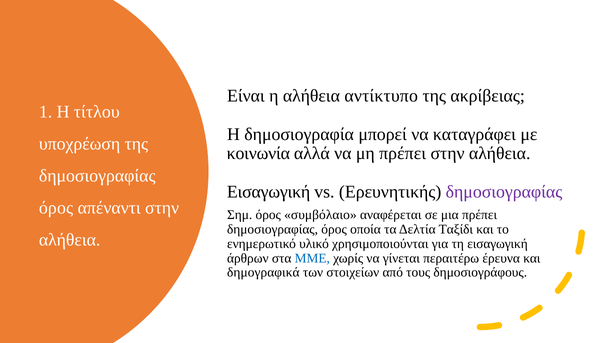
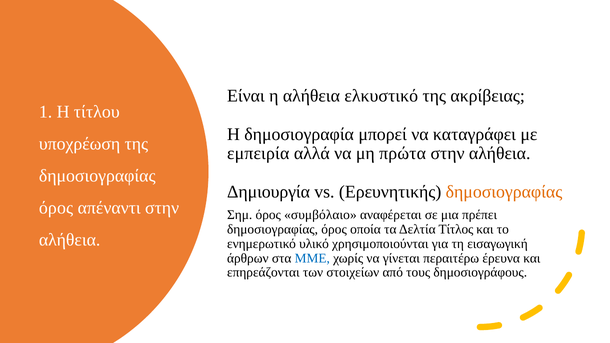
αντίκτυπο: αντίκτυπο -> ελκυστικό (381, 96)
κοινωνία: κοινωνία -> εμπειρία (258, 153)
μη πρέπει: πρέπει -> πρώτα (403, 153)
Εισαγωγική: Εισαγωγική -> Δημιουργία (269, 192)
δημοσιογραφίας colour: purple -> orange (504, 192)
Ταξίδι: Ταξίδι -> Τίτλος (456, 229)
δημογραφικά: δημογραφικά -> επηρεάζονται (263, 273)
